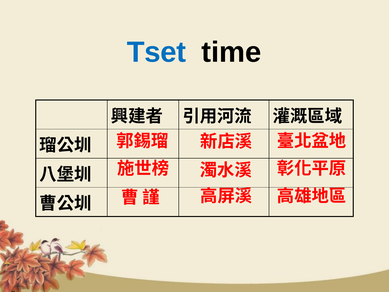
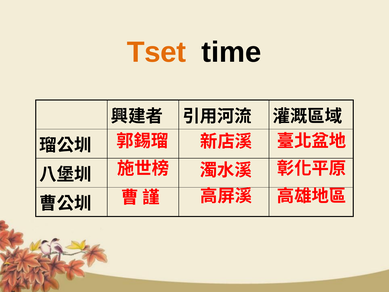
Tset colour: blue -> orange (157, 52)
